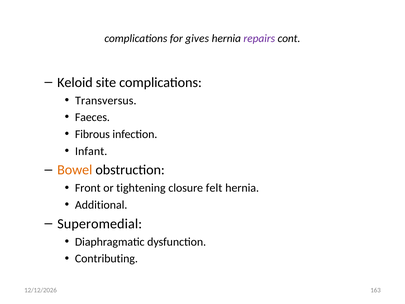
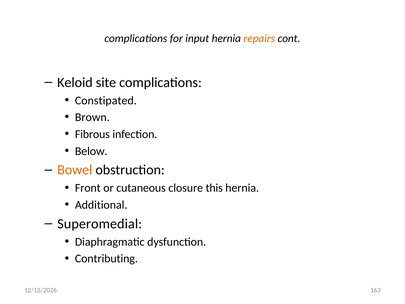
gives: gives -> input (197, 38)
repairs colour: purple -> orange (259, 38)
Transversus: Transversus -> Constipated (106, 100)
Faeces: Faeces -> Brown (92, 117)
Infant: Infant -> Below (91, 151)
tightening: tightening -> cutaneous (141, 188)
felt: felt -> this (214, 188)
